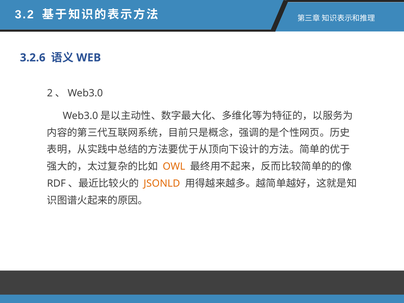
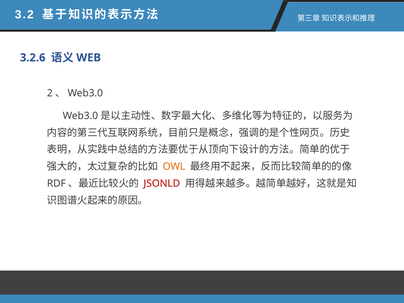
JSONLD colour: orange -> red (162, 184)
